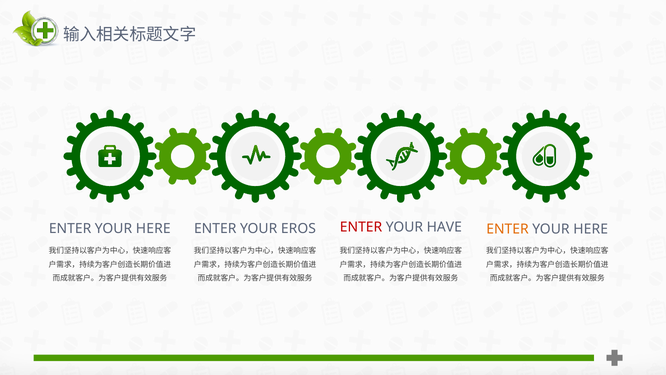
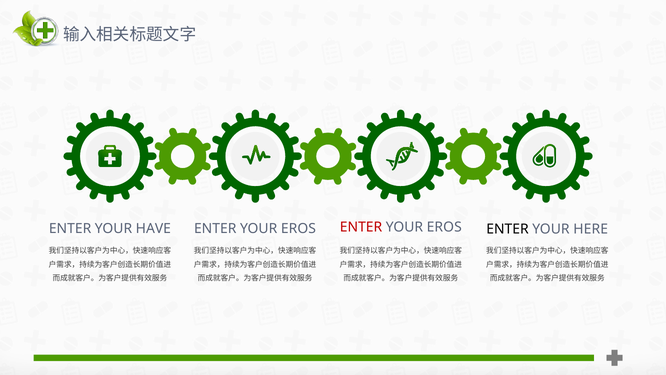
HAVE: HAVE -> EROS (444, 227)
HERE: HERE -> HAVE (153, 228)
ENTER colour: orange -> black (508, 229)
